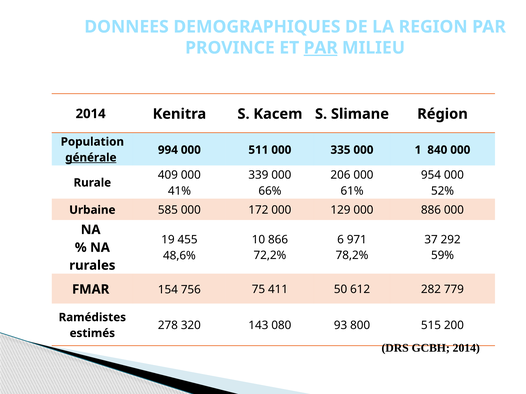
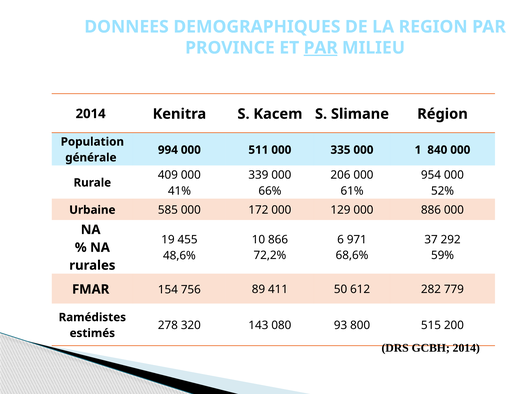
générale underline: present -> none (91, 158)
78,2%: 78,2% -> 68,6% (352, 256)
75: 75 -> 89 (258, 290)
